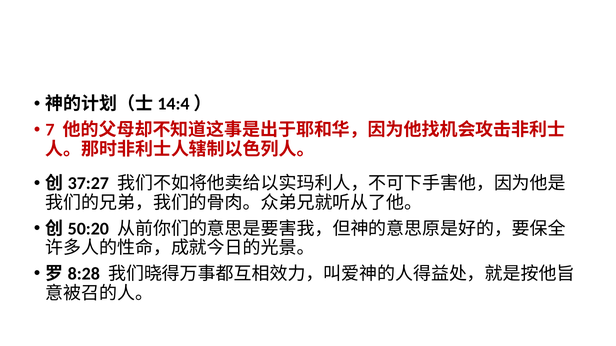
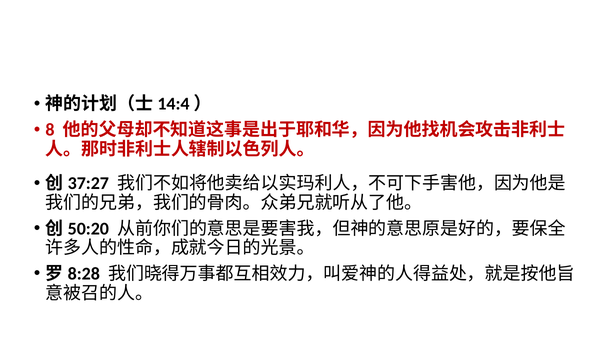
7: 7 -> 8 (50, 130)
